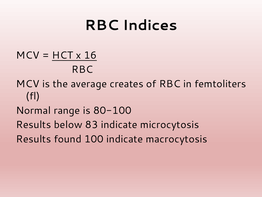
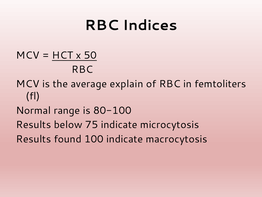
16: 16 -> 50 (90, 55)
creates: creates -> explain (127, 84)
83: 83 -> 75 (92, 125)
